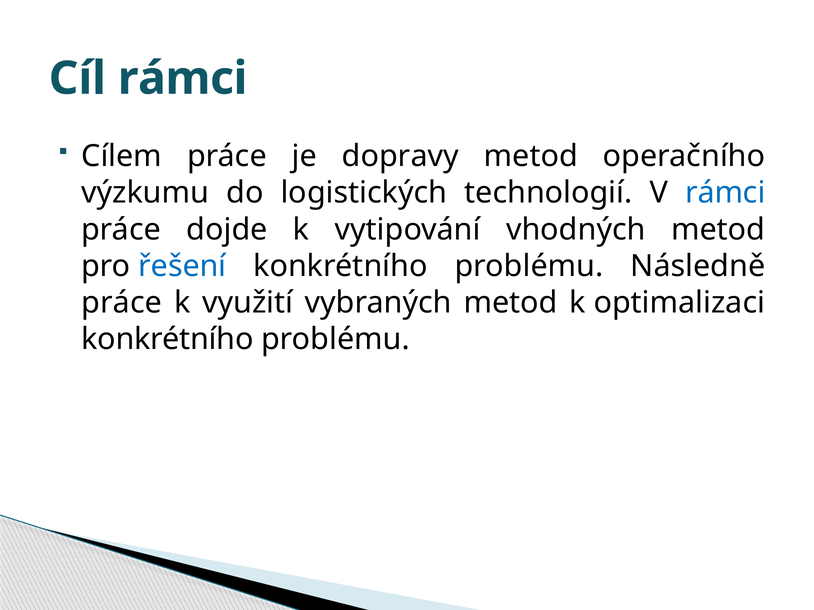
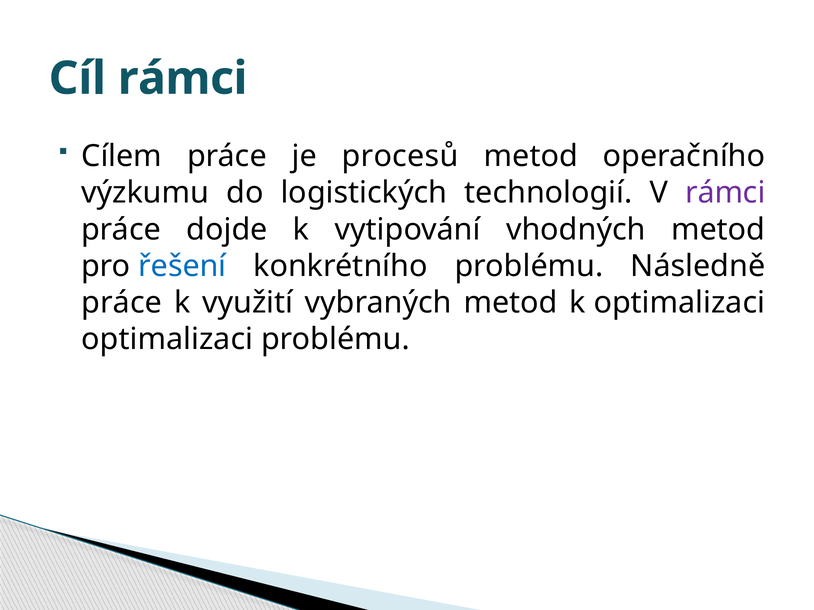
dopravy: dopravy -> procesů (400, 156)
rámci colour: blue -> purple (725, 193)
konkrétního: konkrétního -> optimalizaci (167, 340)
